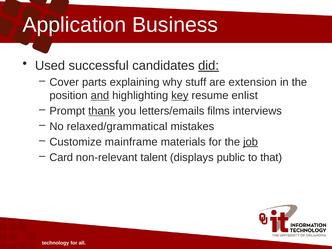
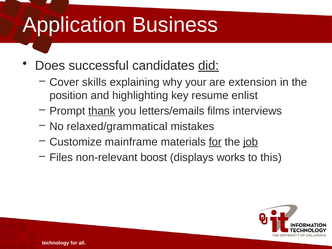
Used: Used -> Does (50, 66)
parts: parts -> skills (94, 82)
stuff: stuff -> your (196, 82)
and underline: present -> none (100, 95)
key underline: present -> none (180, 95)
for underline: none -> present (215, 142)
Card: Card -> Files (61, 157)
talent: talent -> boost (154, 157)
public: public -> works (231, 157)
that: that -> this (271, 157)
